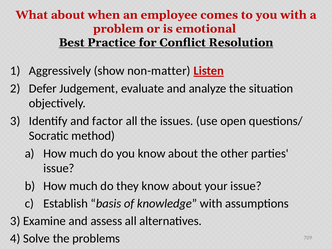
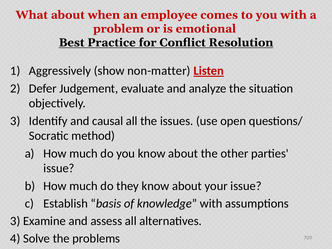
factor: factor -> causal (108, 121)
